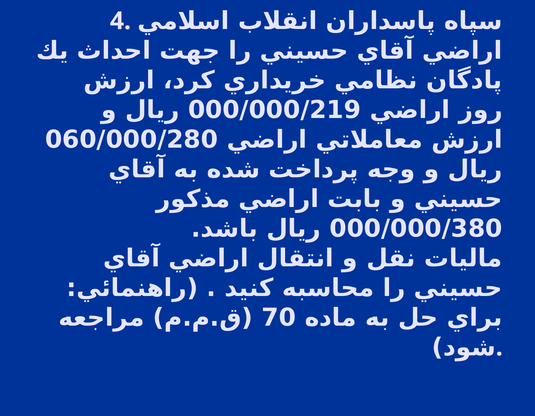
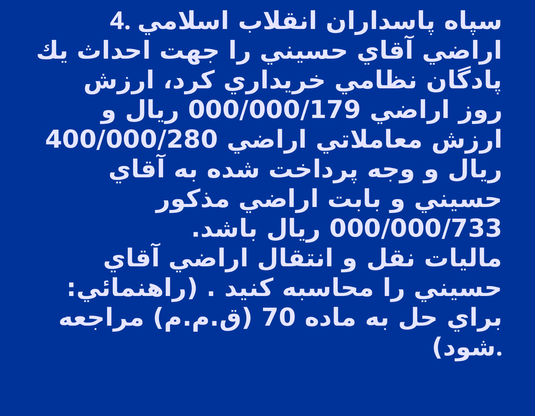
000/000/219: 000/000/219 -> 000/000/179 (275, 110)
060/000/280: 060/000/280 -> 400/000/280 (132, 140)
000/000/380: 000/000/380 -> 000/000/733 (416, 229)
